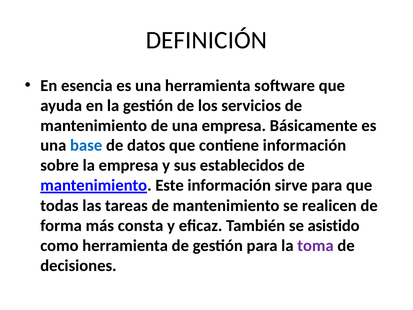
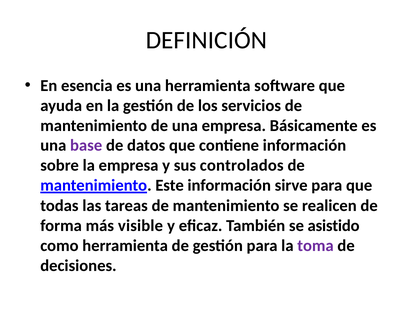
base colour: blue -> purple (86, 145)
establecidos: establecidos -> controlados (242, 165)
consta: consta -> visible (140, 226)
